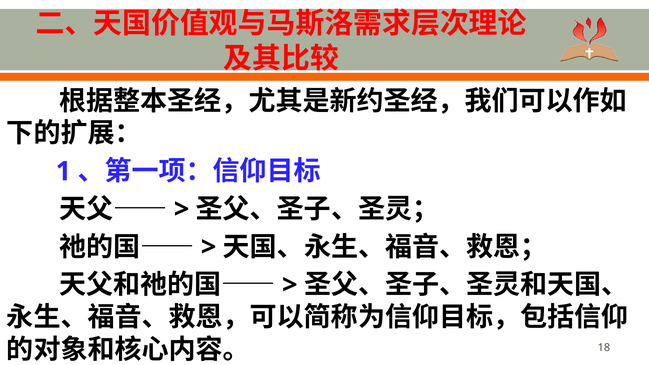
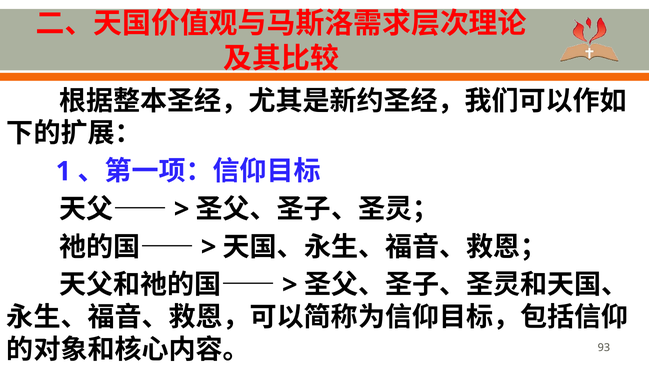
18: 18 -> 93 (604, 348)
